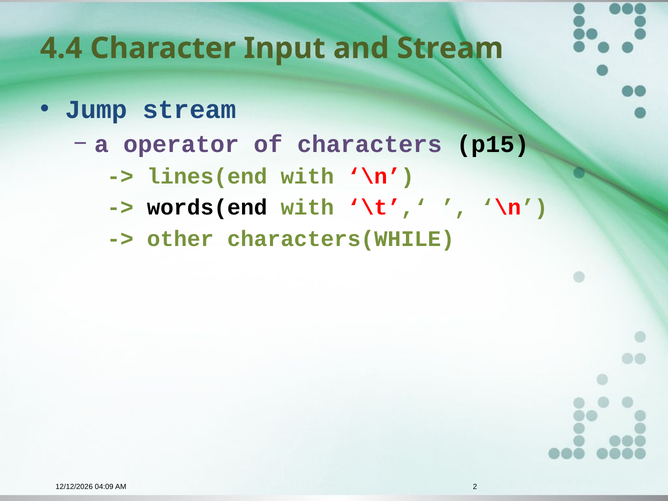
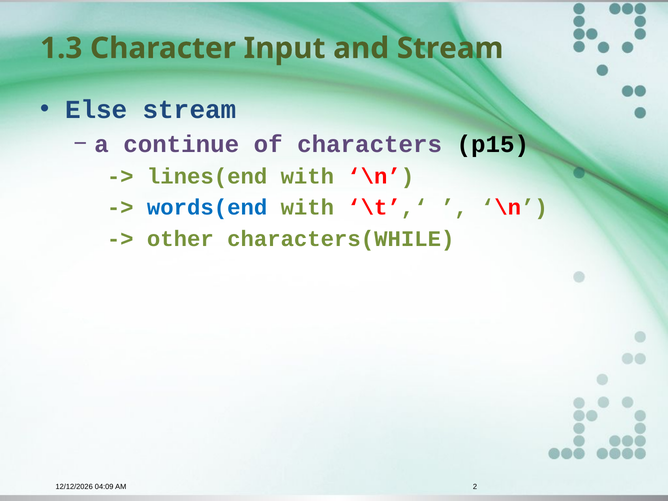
4.4: 4.4 -> 1.3 (61, 48)
Jump: Jump -> Else (96, 109)
operator: operator -> continue (181, 144)
words(end colour: black -> blue (207, 208)
